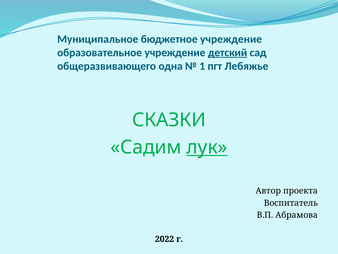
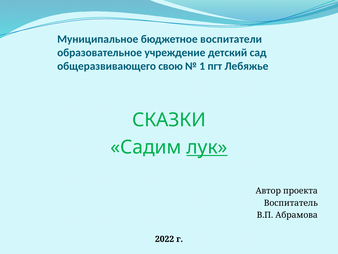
бюджетное учреждение: учреждение -> воспитатели (231, 39)
детский underline: present -> none (228, 52)
одна: одна -> свою (171, 66)
